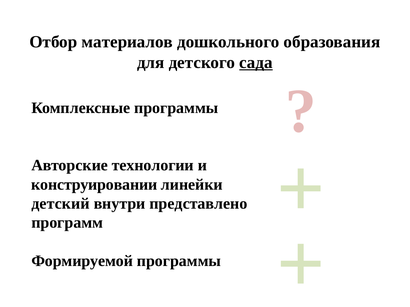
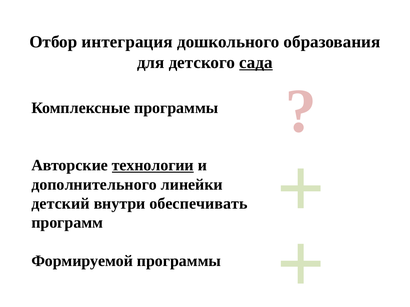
материалов: материалов -> интеграция (127, 42)
технологии underline: none -> present (153, 166)
конструировании: конструировании -> дополнительного (94, 185)
представлено: представлено -> обеспечивать (198, 204)
